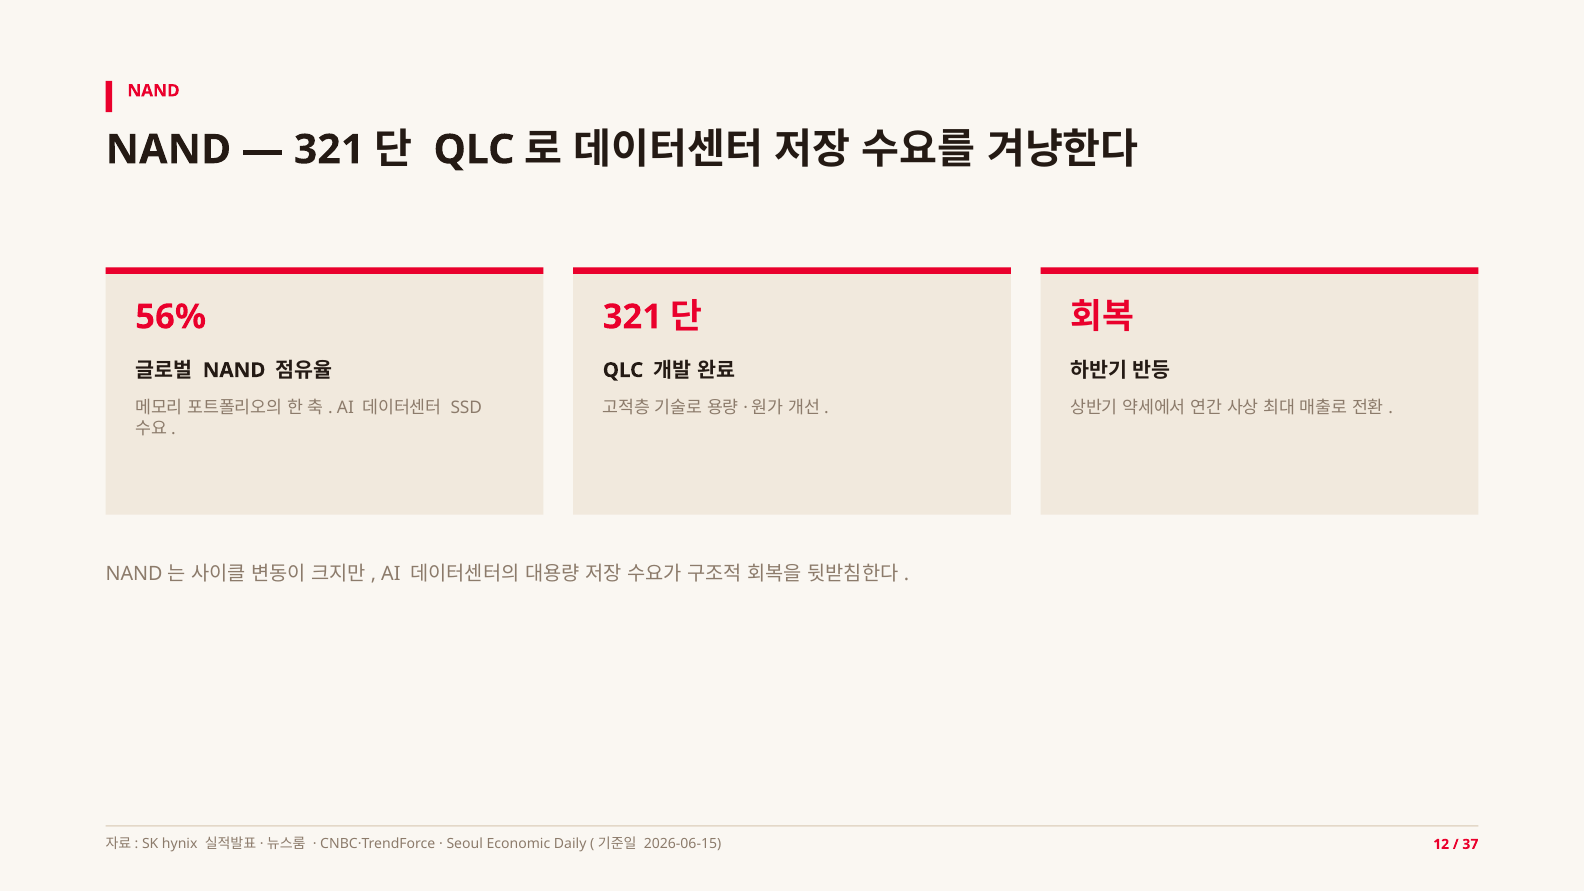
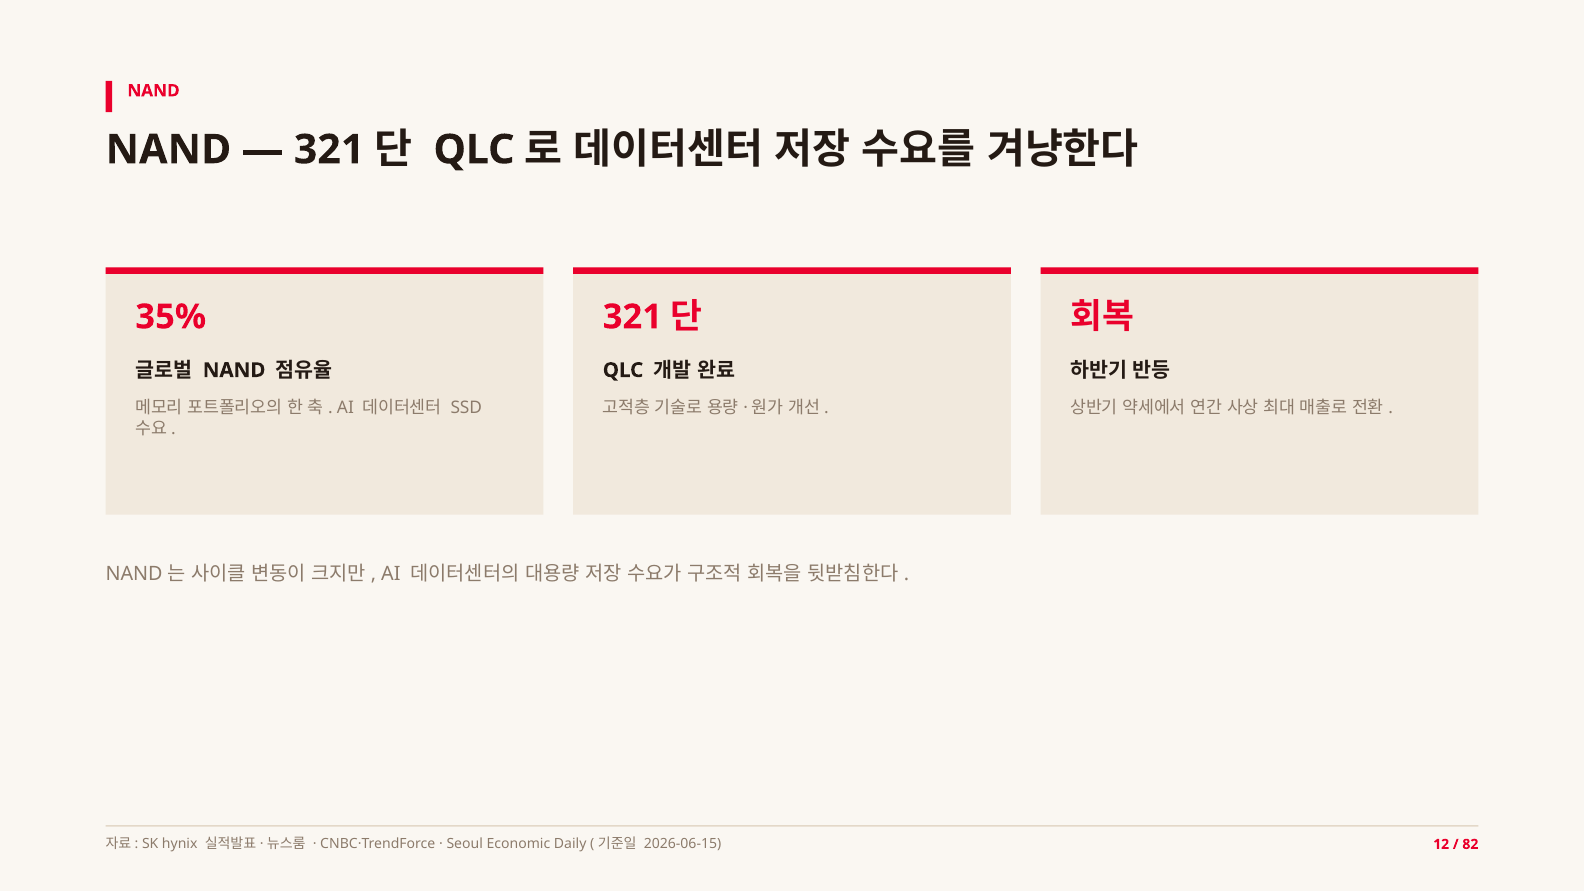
56%: 56% -> 35% (171, 317)
37: 37 -> 82 (1470, 844)
